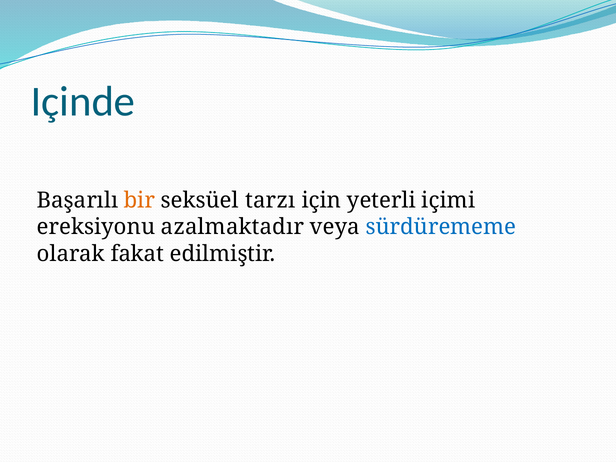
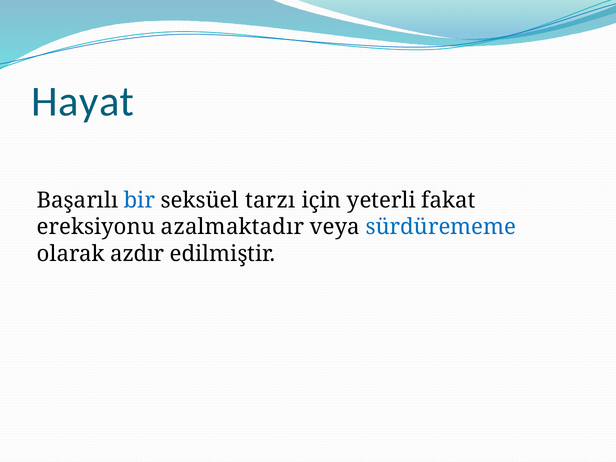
Içinde: Içinde -> Hayat (83, 102)
bir colour: orange -> blue (139, 200)
içimi: içimi -> fakat (448, 200)
fakat: fakat -> azdır (137, 254)
